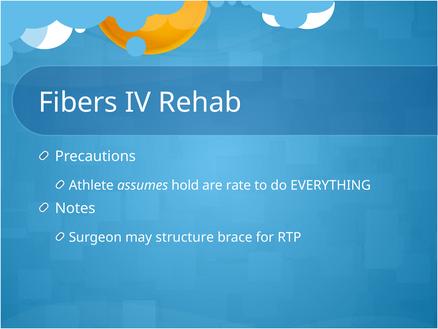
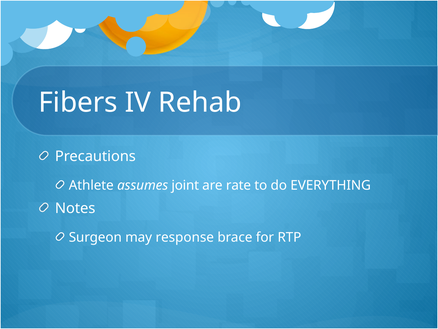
hold: hold -> joint (185, 185)
structure: structure -> response (185, 237)
